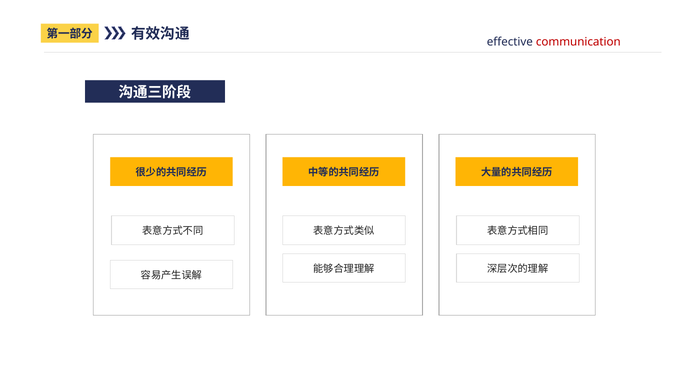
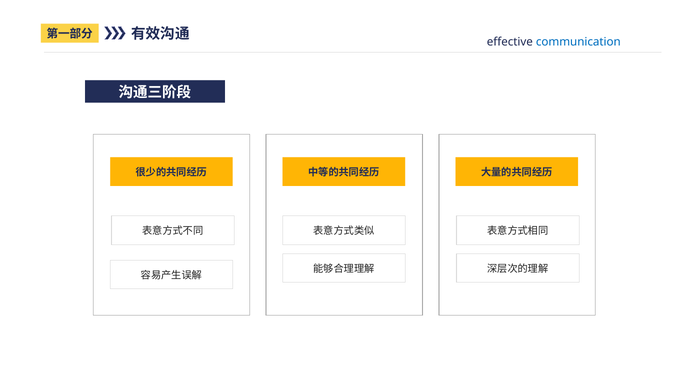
communication colour: red -> blue (578, 42)
